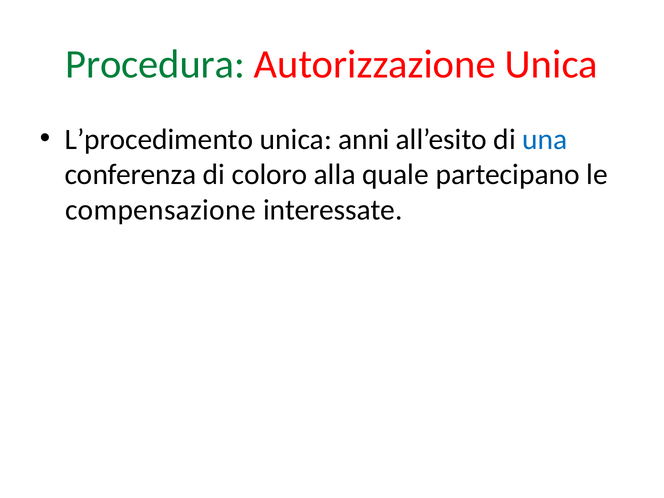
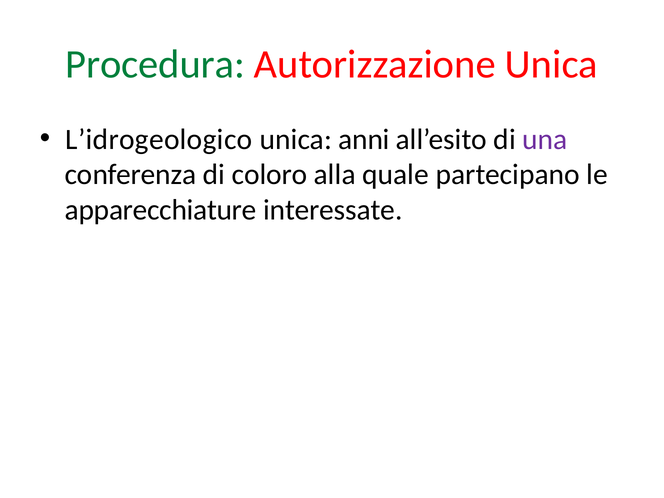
L’procedimento: L’procedimento -> L’idrogeologico (159, 139)
una colour: blue -> purple (545, 139)
compensazione: compensazione -> apparecchiature (161, 210)
